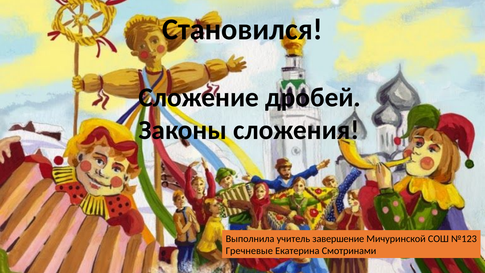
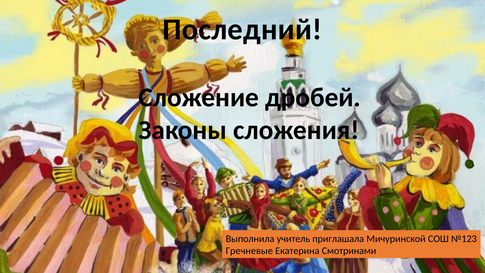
Становился: Становился -> Последний (242, 30)
завершение: завершение -> приглашала (338, 239)
